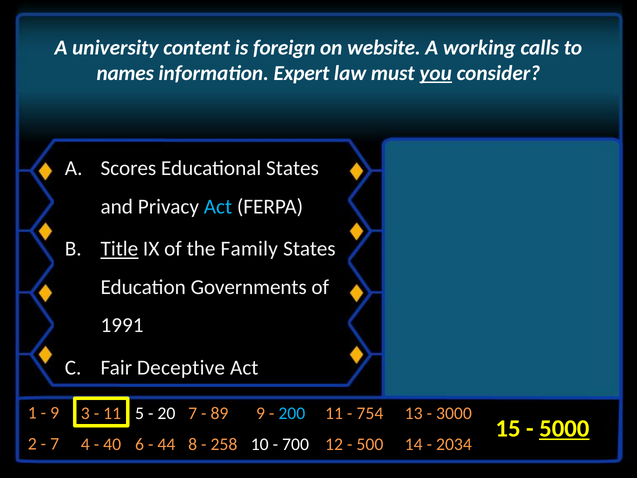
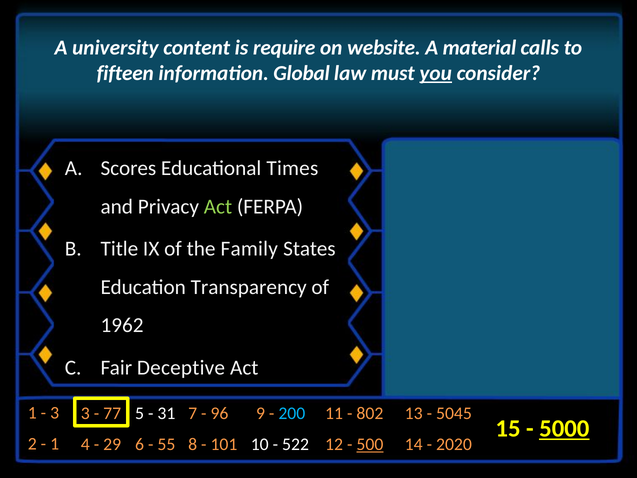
foreign: foreign -> require (284, 48)
working: working -> material (479, 48)
names: names -> fifteen (125, 73)
Expert: Expert -> Global (302, 73)
Educational States: States -> Times (292, 168)
Act colour: light blue -> light green (218, 206)
Title underline: present -> none (119, 249)
Governments: Governments -> Transparency (249, 287)
1991: 1991 -> 1962 (122, 325)
9: 9 -> 3 (55, 413)
11: 11 -> 77 (112, 413)
20: 20 -> 31 (166, 413)
89: 89 -> 96 (219, 413)
754: 754 -> 802 (370, 413)
3000: 3000 -> 5045 (454, 413)
7: 7 -> 1 (55, 444)
40: 40 -> 29 (112, 444)
44: 44 -> 55 (166, 444)
258: 258 -> 101 (224, 444)
700: 700 -> 522 (296, 444)
500 underline: none -> present (370, 444)
2034: 2034 -> 2020 (454, 444)
